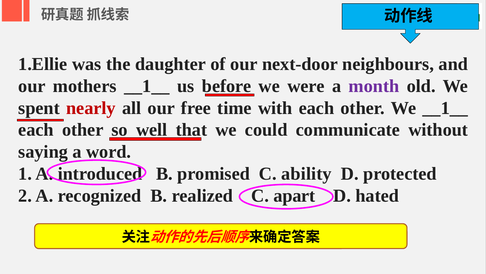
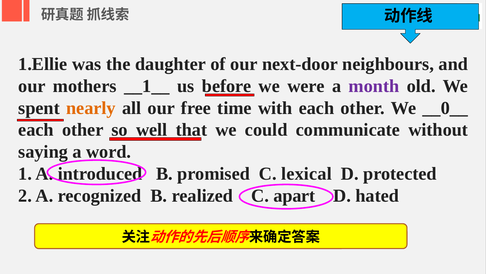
nearly colour: red -> orange (91, 108)
We __1__: __1__ -> __0__ (445, 108)
ability: ability -> lexical (306, 173)
